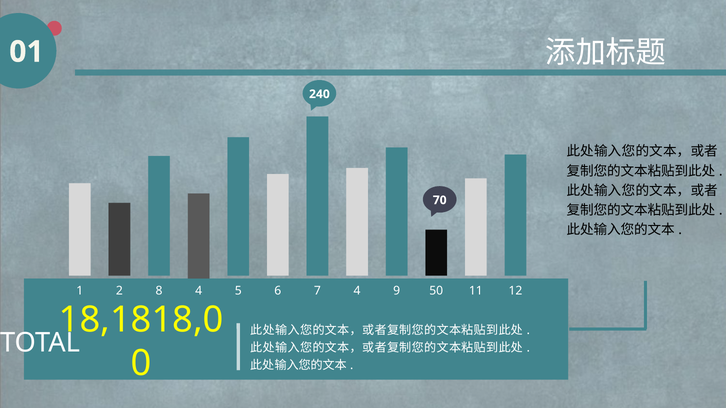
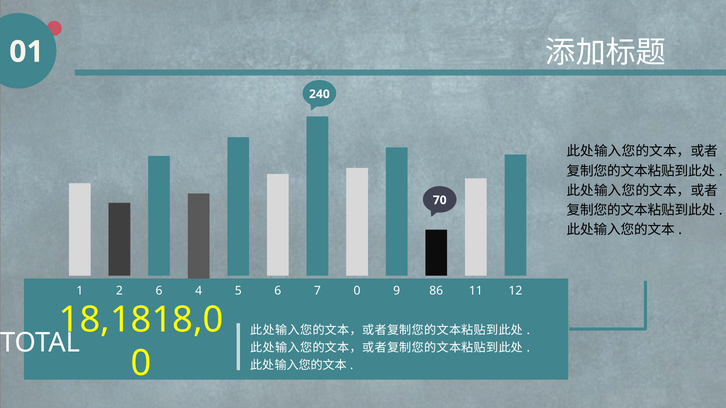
2 8: 8 -> 6 (159, 291)
7 4: 4 -> 0 (357, 291)
50: 50 -> 86 (436, 291)
